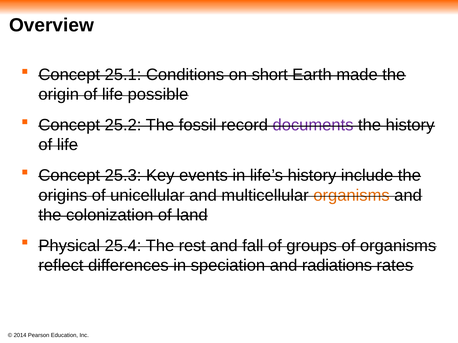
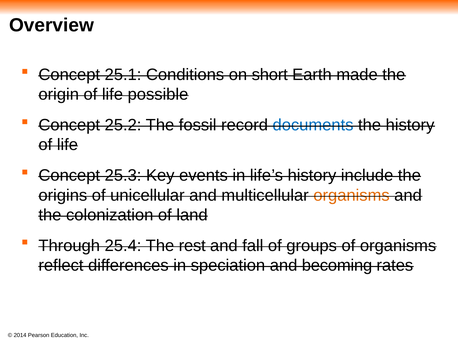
documents colour: purple -> blue (313, 125)
Physical: Physical -> Through (69, 246)
radiations: radiations -> becoming (337, 266)
